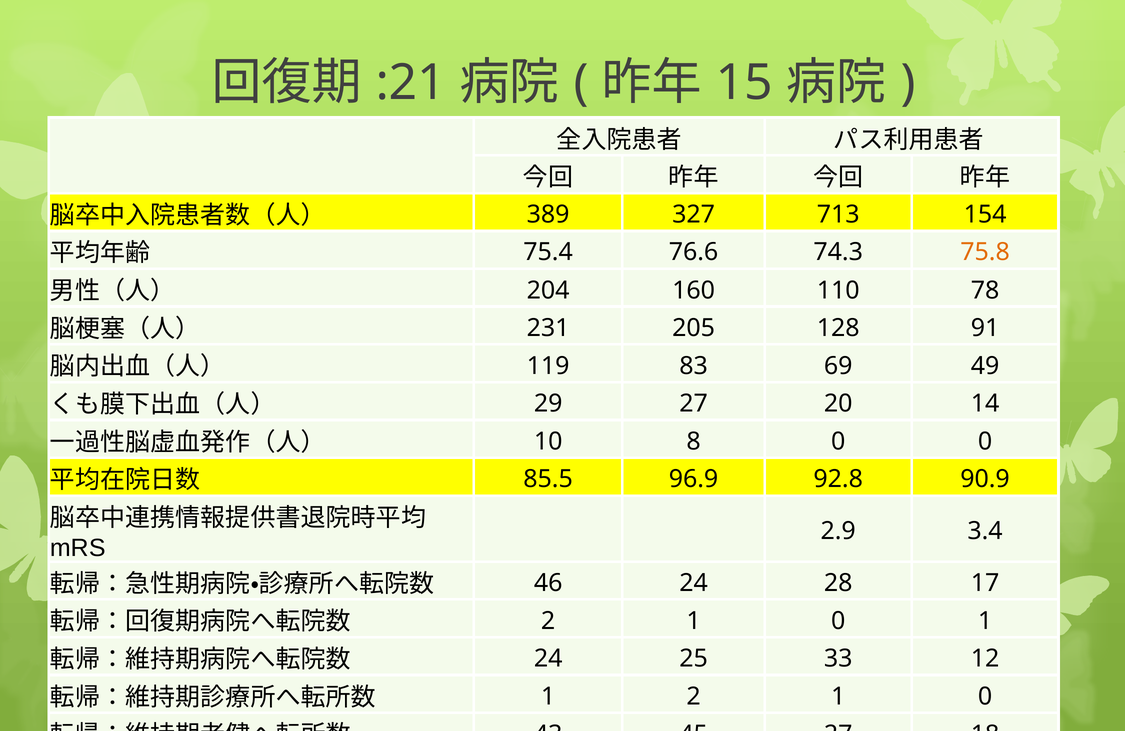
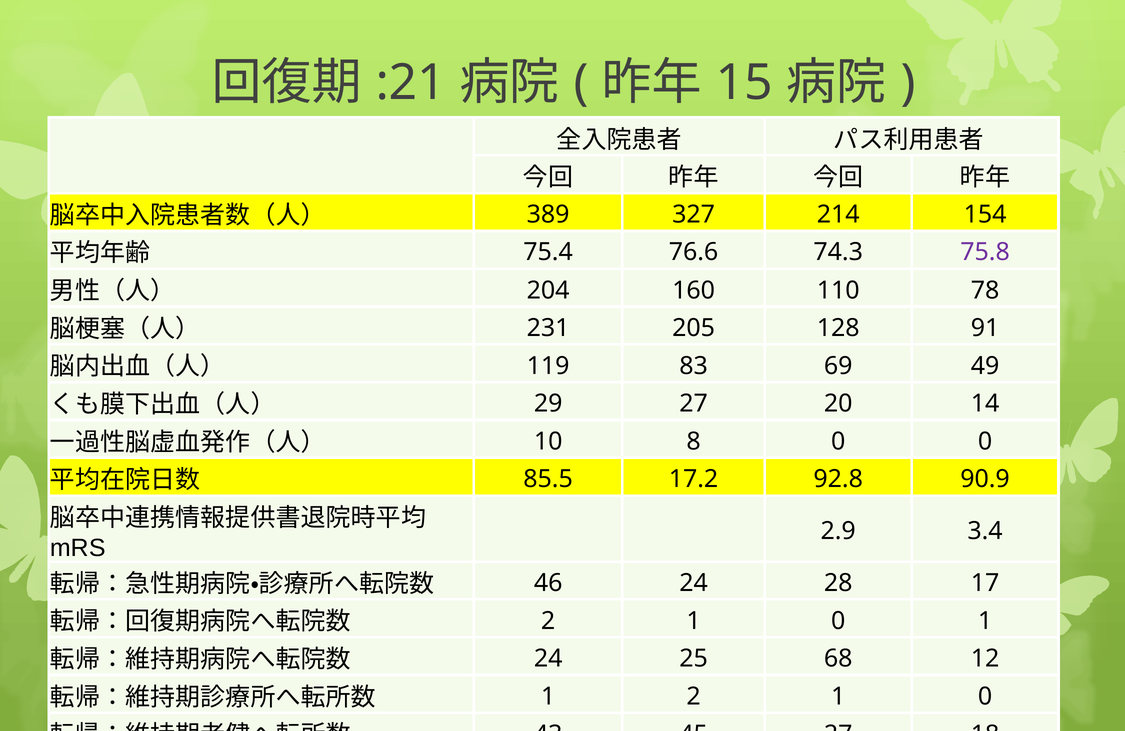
713: 713 -> 214 (838, 215)
75.8 colour: orange -> purple (985, 252)
96.9: 96.9 -> 17.2 (694, 479)
33: 33 -> 68 (838, 659)
